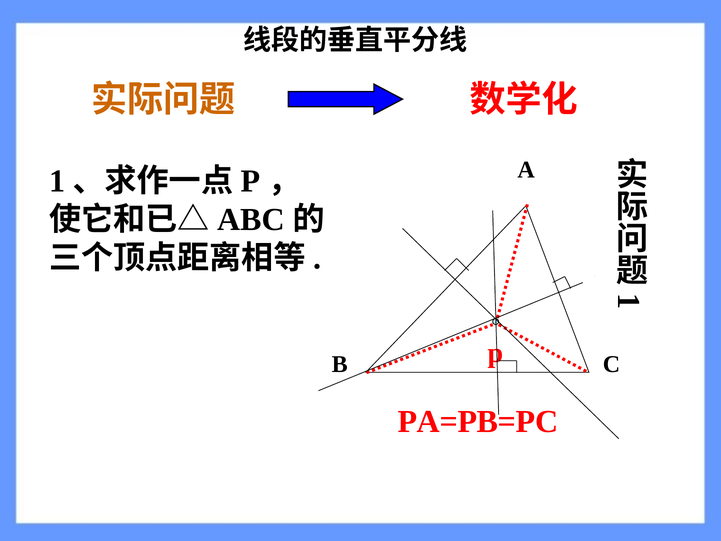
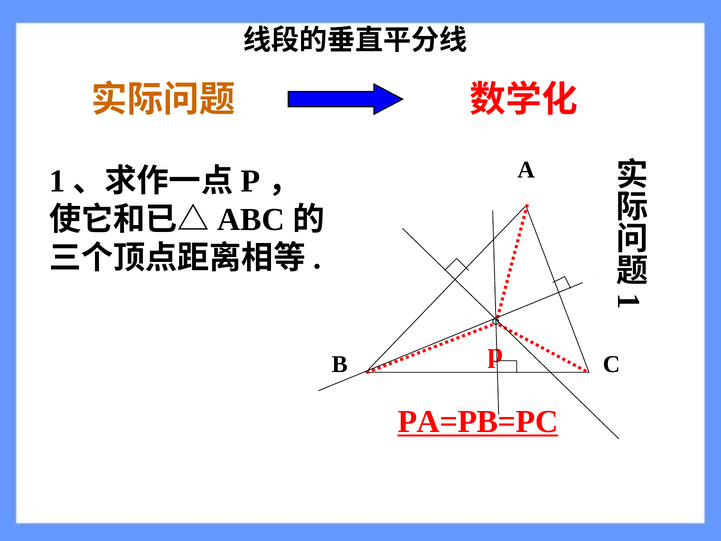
PA=PB=PC underline: none -> present (478, 422)
